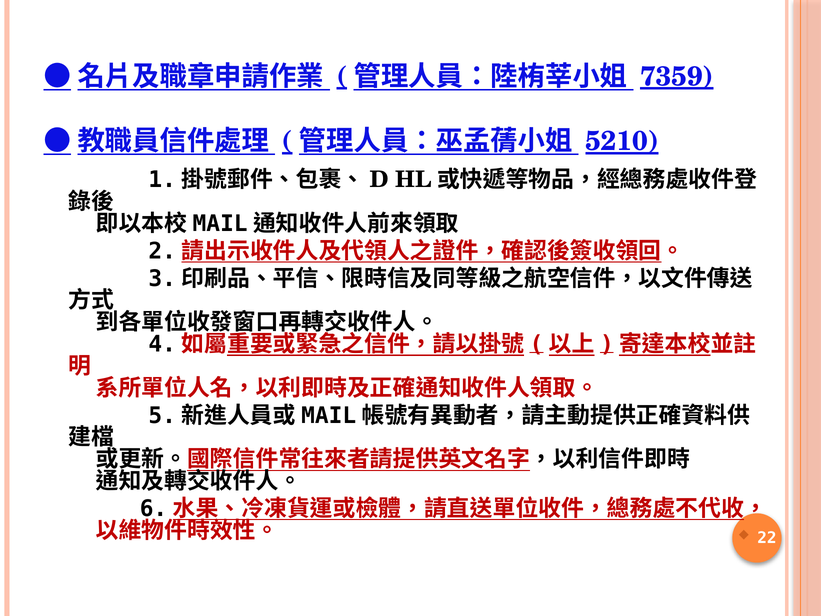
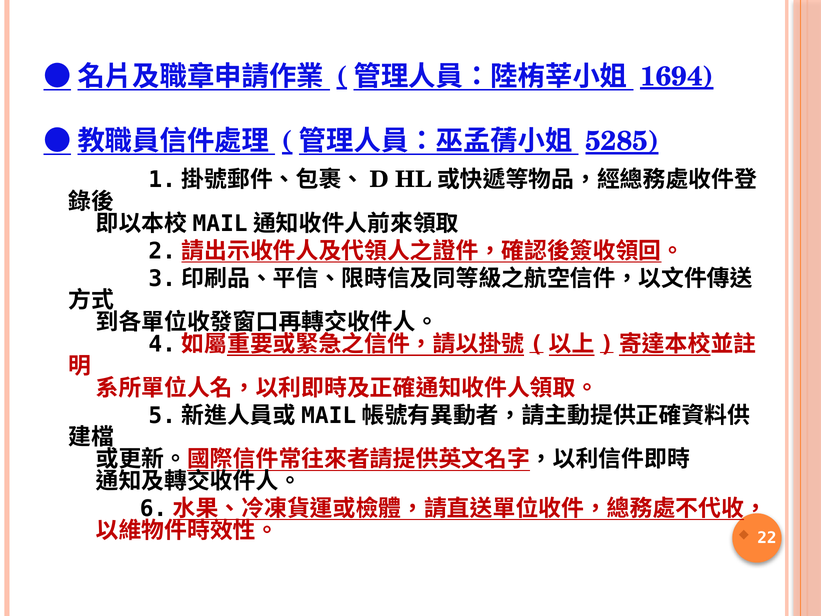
7359: 7359 -> 1694 (677, 77)
5210: 5210 -> 5285 (622, 141)
